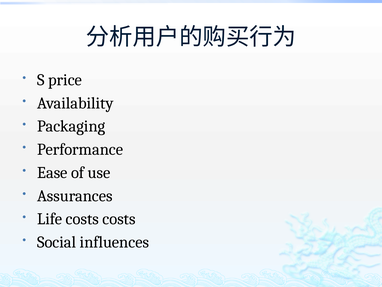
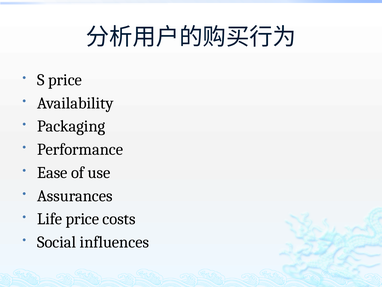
Life costs: costs -> price (82, 219)
